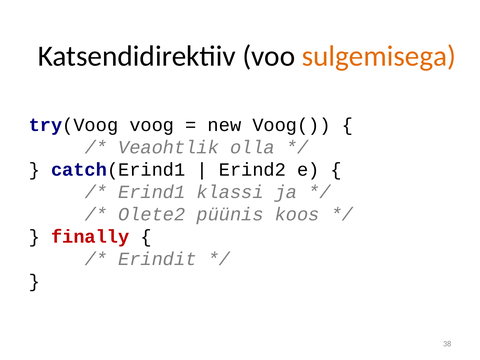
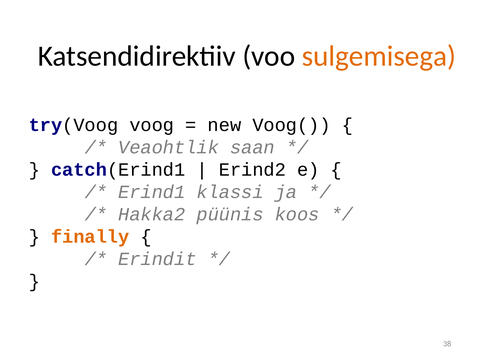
olla: olla -> saan (252, 147)
Olete2: Olete2 -> Hakka2 (152, 214)
finally colour: red -> orange (90, 237)
